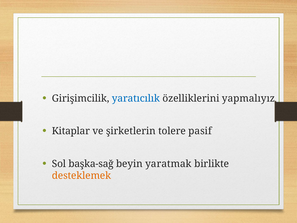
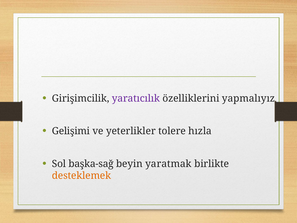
yaratıcılık colour: blue -> purple (136, 98)
Kitaplar: Kitaplar -> Gelişimi (71, 131)
şirketlerin: şirketlerin -> yeterlikler (131, 131)
pasif: pasif -> hızla (200, 131)
